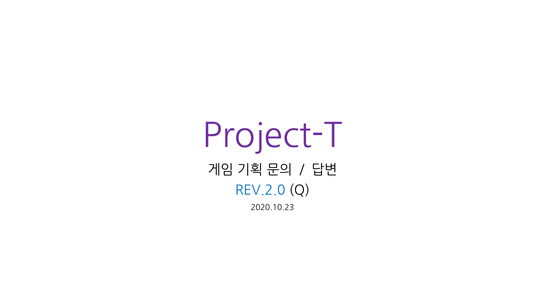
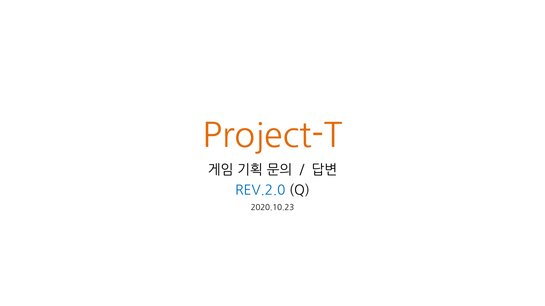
Project-T colour: purple -> orange (272, 136)
